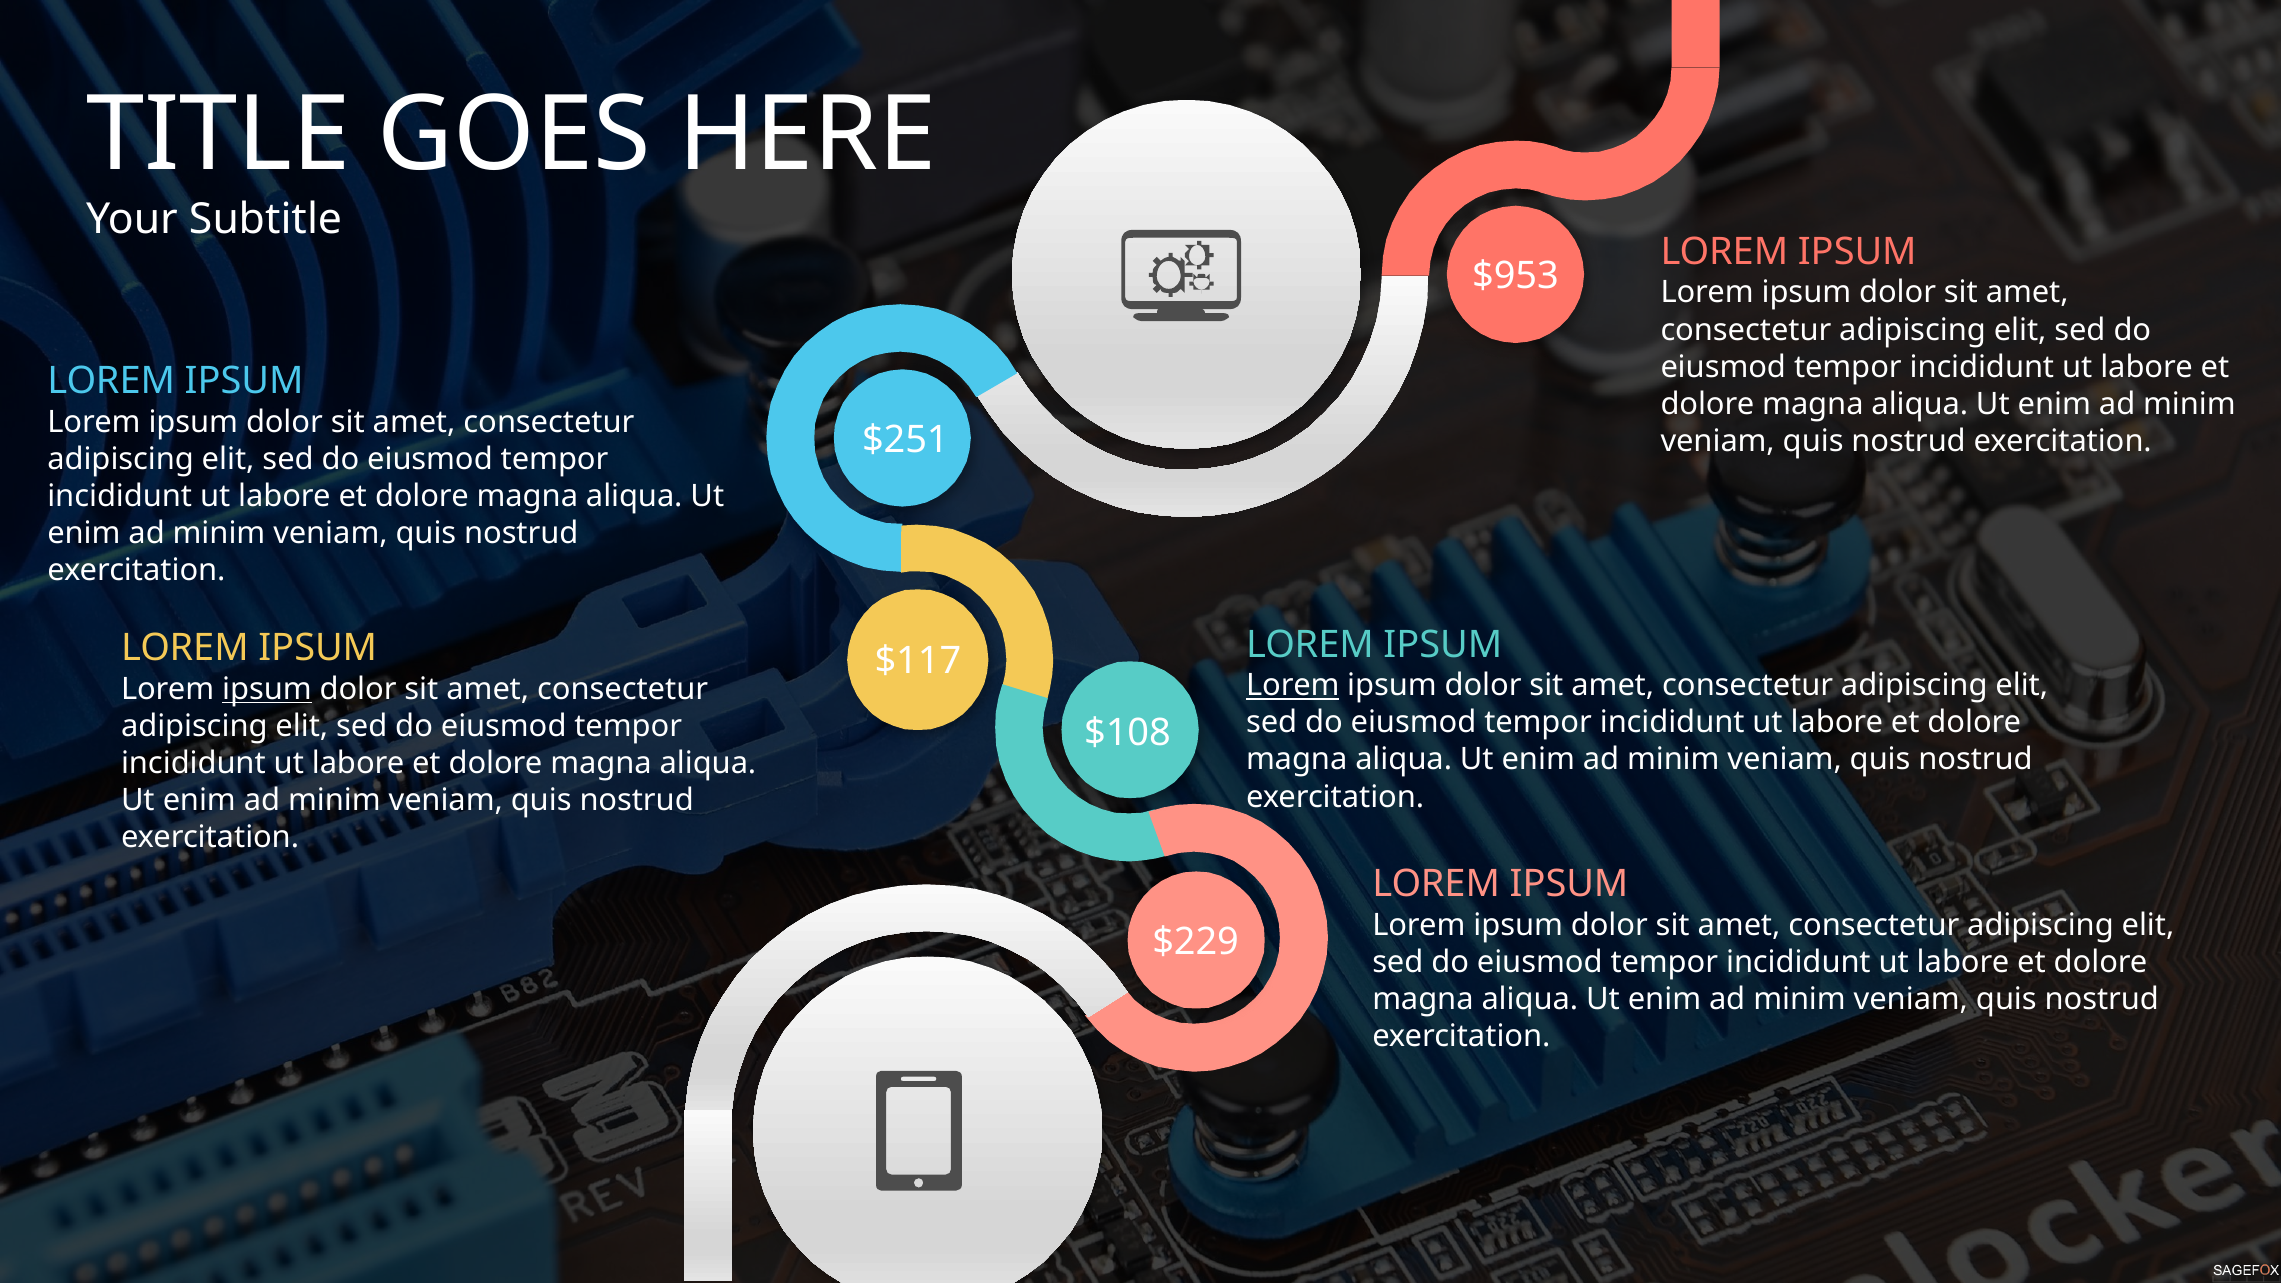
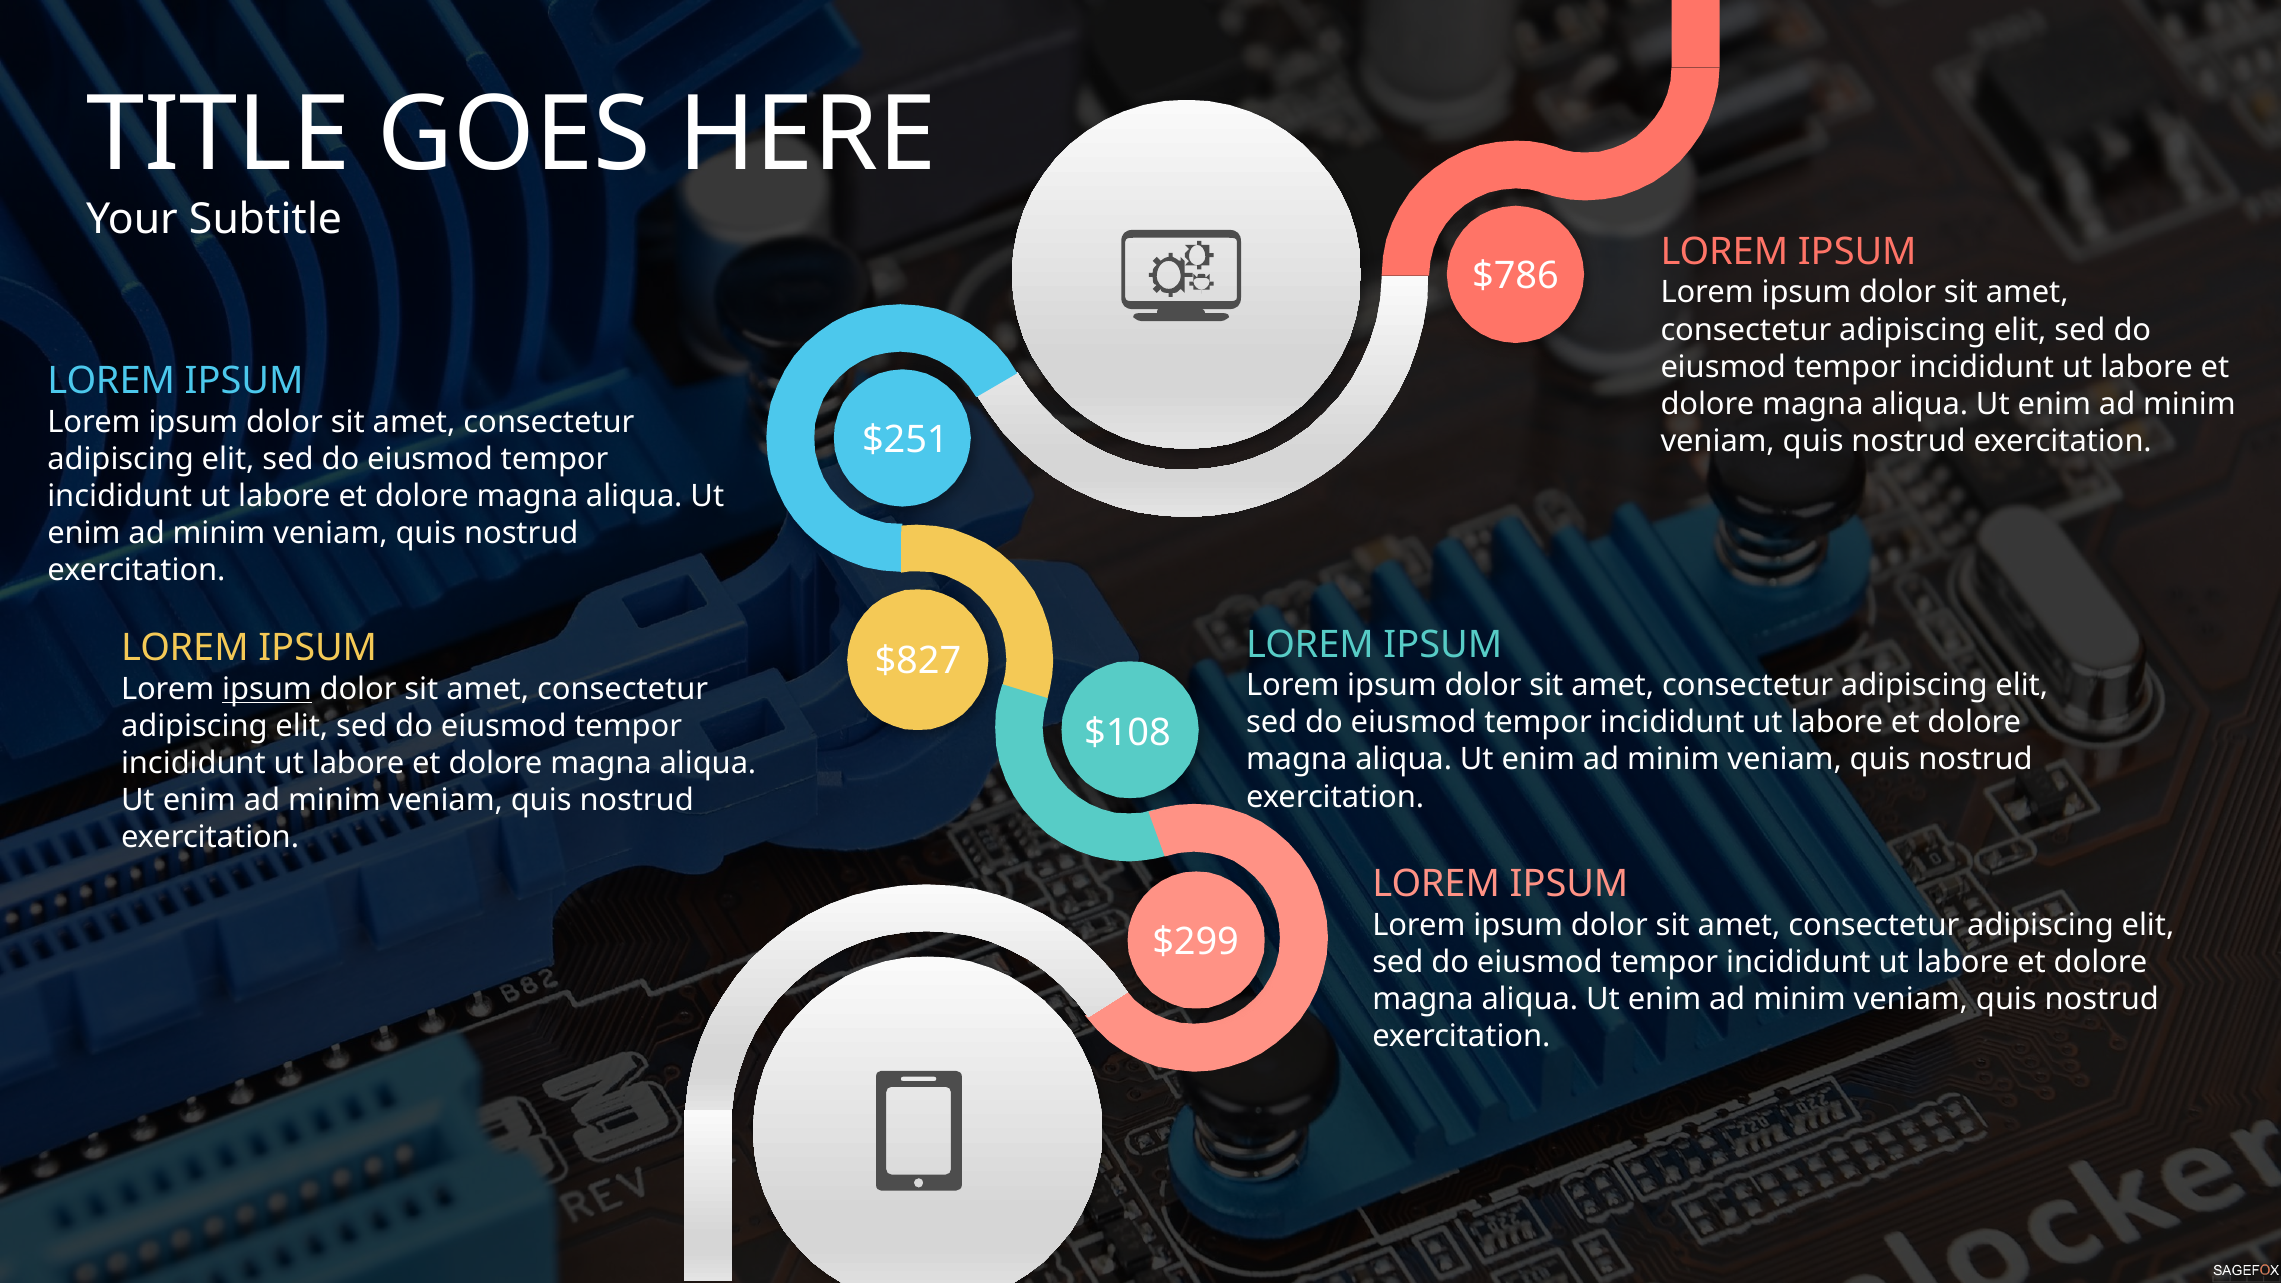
$953: $953 -> $786 (1516, 276)
$117: $117 -> $827 (918, 661)
Lorem underline: present -> none (1293, 686)
$229: $229 -> $299 (1196, 942)
